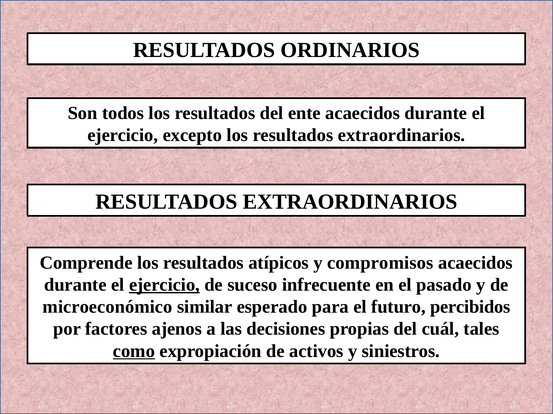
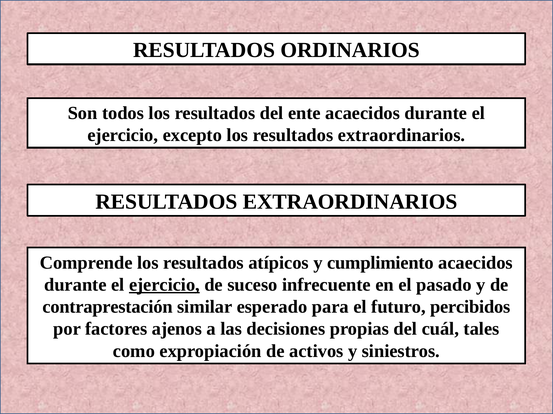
compromisos: compromisos -> cumplimiento (381, 263)
microeconómico: microeconómico -> contraprestación (108, 307)
como underline: present -> none (134, 352)
